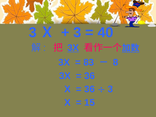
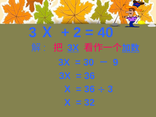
3: 3 -> 2 (77, 33)
83: 83 -> 30 (89, 62)
8: 8 -> 9 (116, 62)
15: 15 -> 32 (90, 103)
